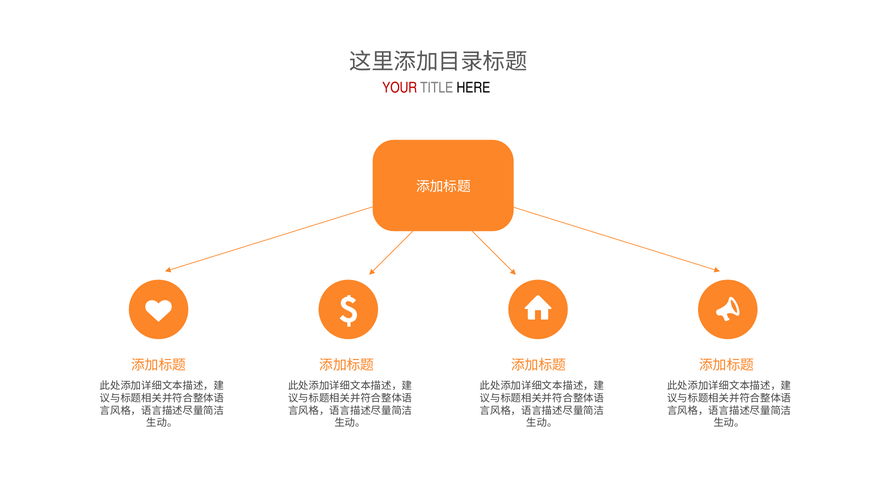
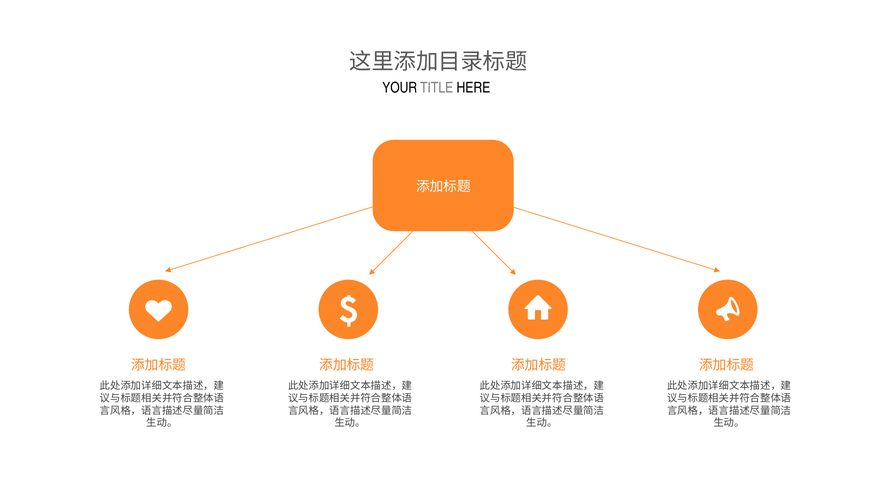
YOUR colour: red -> black (400, 88)
